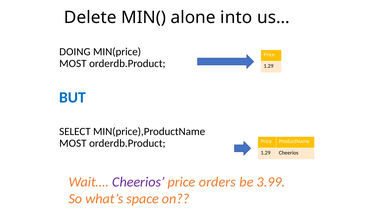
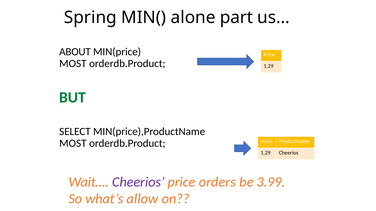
Delete: Delete -> Spring (90, 18)
into: into -> part (236, 18)
DOING: DOING -> ABOUT (75, 52)
BUT colour: blue -> green (73, 98)
space: space -> allow (143, 199)
